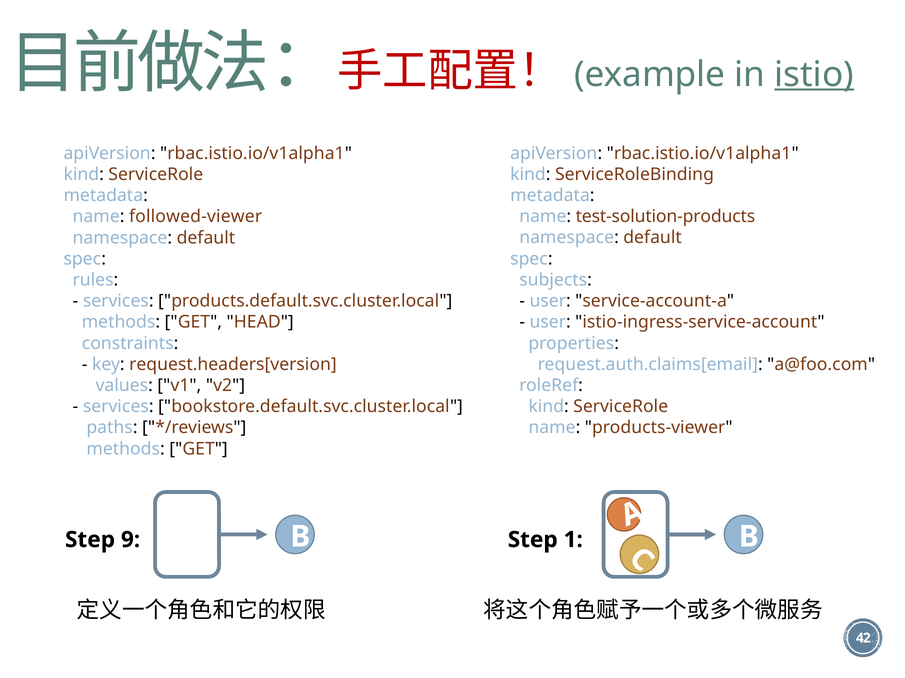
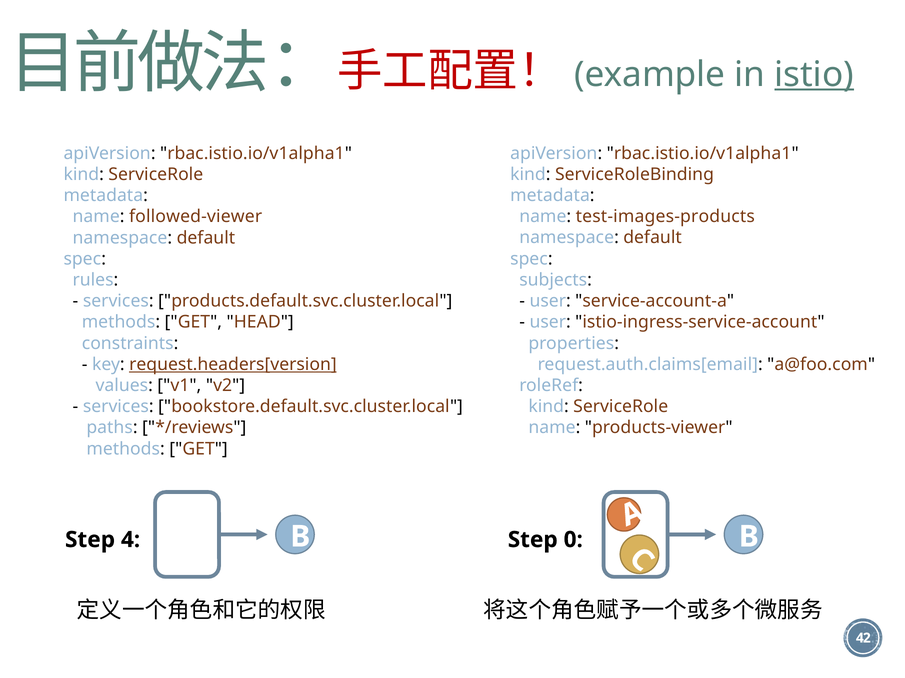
test-solution-products: test-solution-products -> test-images-products (665, 217)
request.headers[version underline: none -> present (233, 365)
9: 9 -> 4 (131, 540)
1: 1 -> 0 (573, 540)
